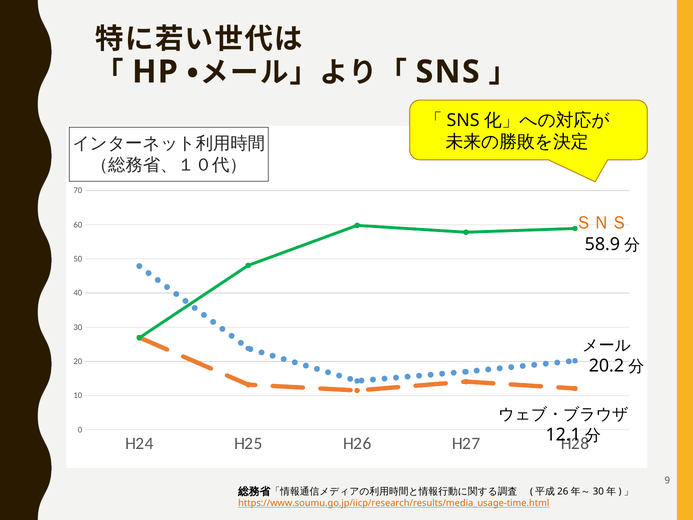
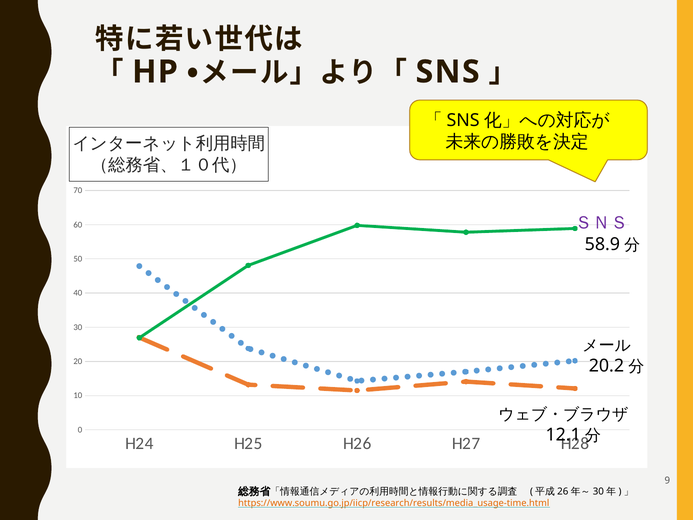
ＳＮＳ colour: orange -> purple (601, 223)
